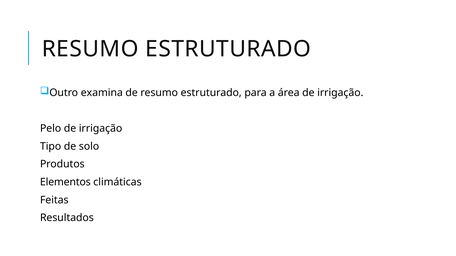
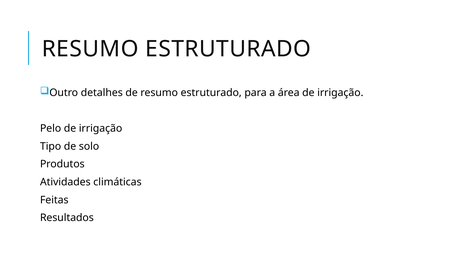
examina: examina -> detalhes (102, 93)
Elementos: Elementos -> Atividades (65, 182)
